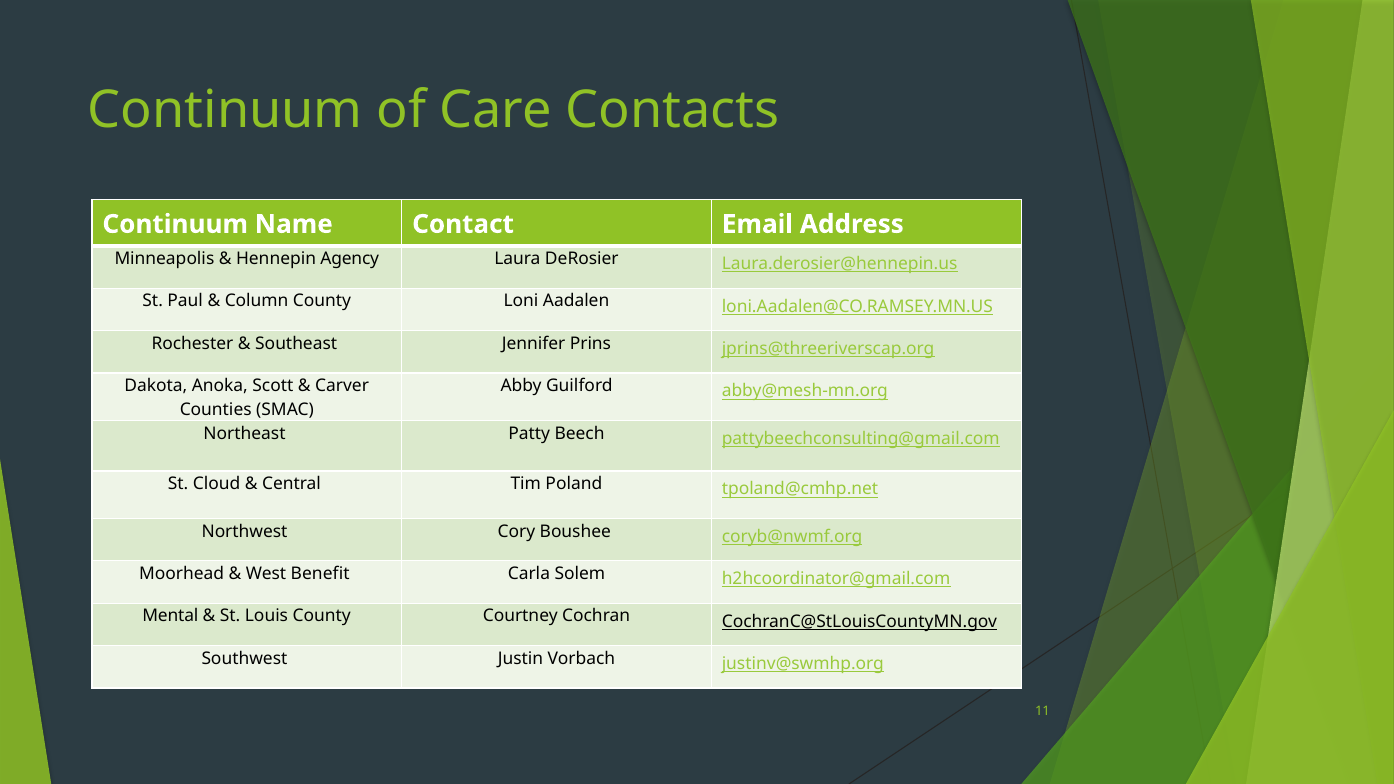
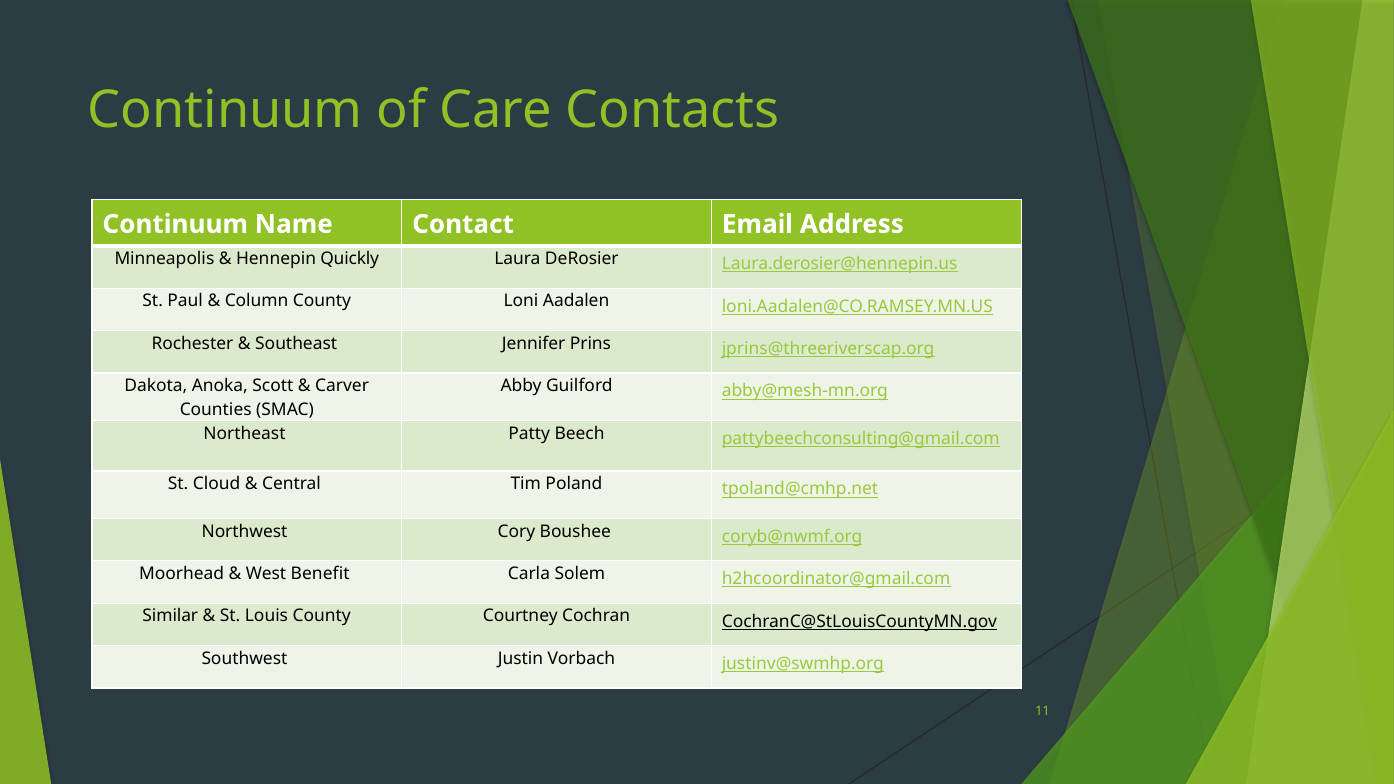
Agency: Agency -> Quickly (350, 259)
Mental: Mental -> Similar (170, 616)
